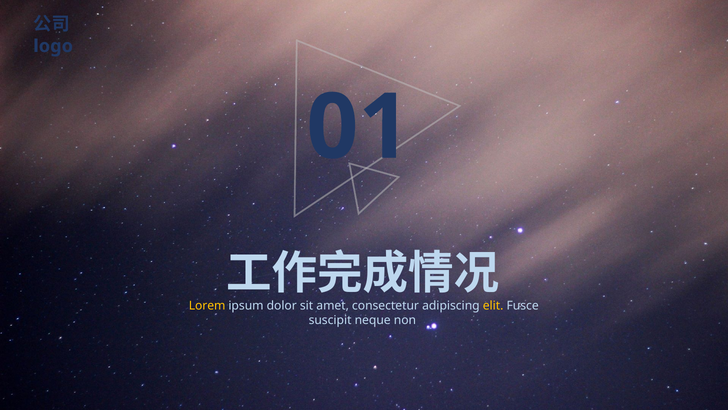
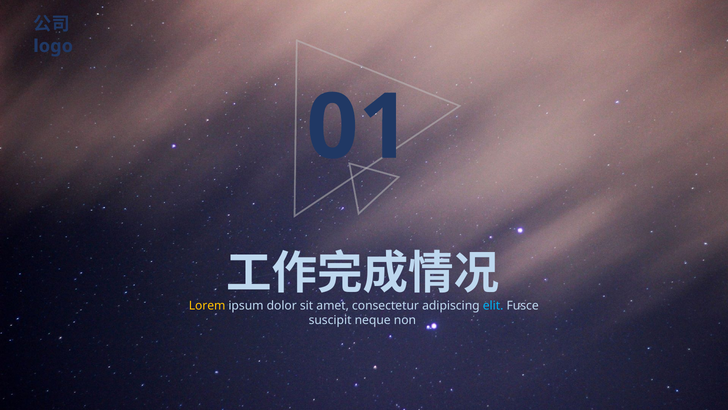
elit colour: yellow -> light blue (493, 305)
